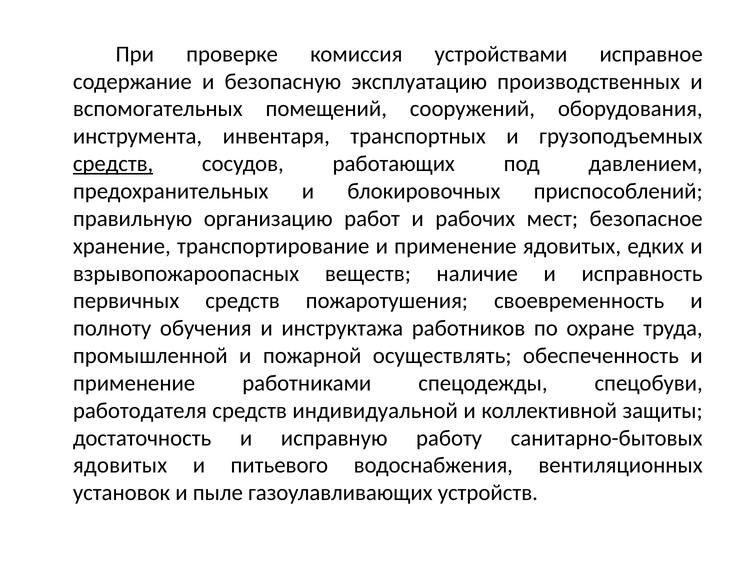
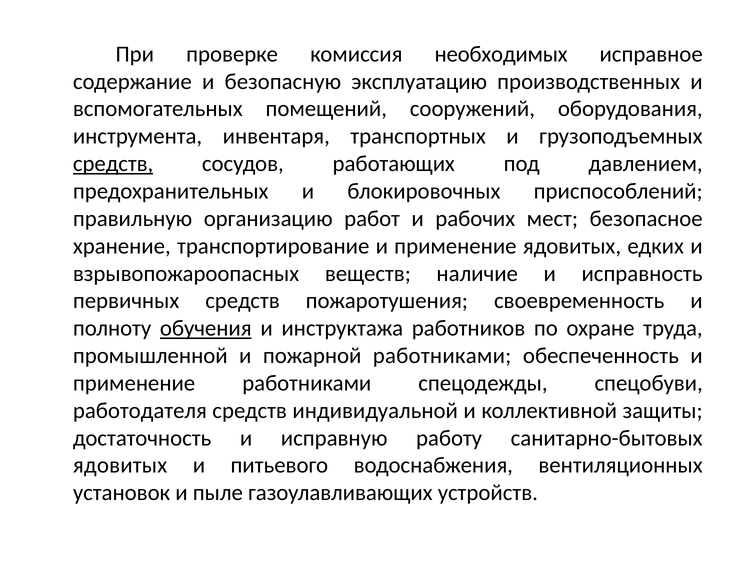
устройствами: устройствами -> необходимых (501, 54)
обучения underline: none -> present (206, 328)
пожарной осуществлять: осуществлять -> работниками (442, 356)
